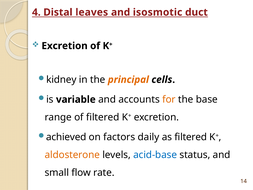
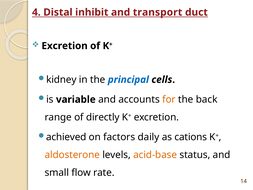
leaves: leaves -> inhibit (92, 12)
isosmotic: isosmotic -> transport (158, 12)
principal colour: orange -> blue (128, 80)
base: base -> back (207, 99)
of filtered: filtered -> directly (103, 117)
as filtered: filtered -> cations (191, 137)
acid-base colour: blue -> orange (155, 155)
